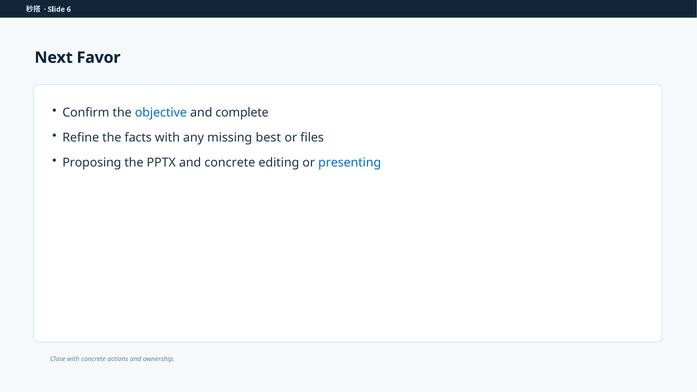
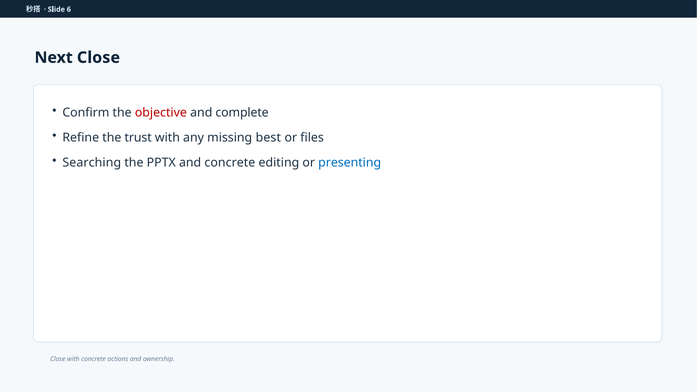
Next Favor: Favor -> Close (98, 58)
objective colour: blue -> red (161, 113)
facts: facts -> trust (138, 138)
Proposing: Proposing -> Searching (92, 163)
